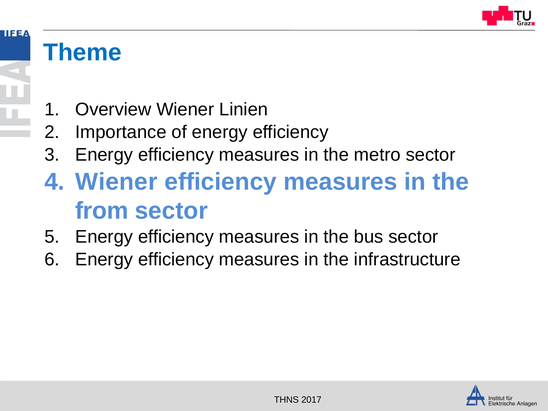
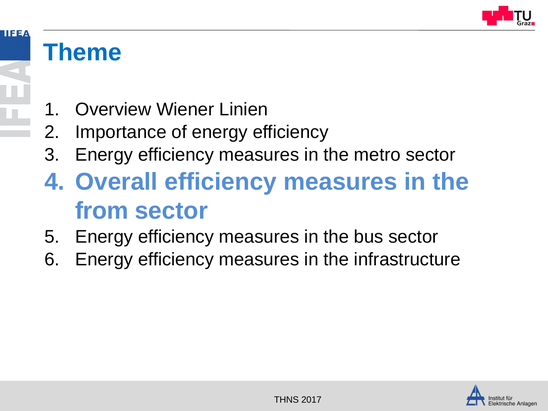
Wiener: Wiener -> Overall (116, 182)
